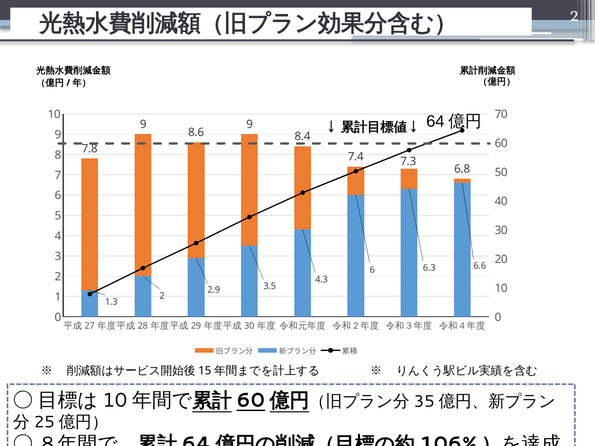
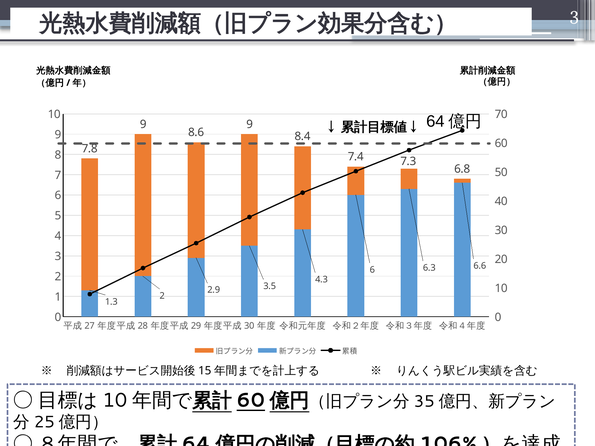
2: 2 -> 3 (574, 15)
